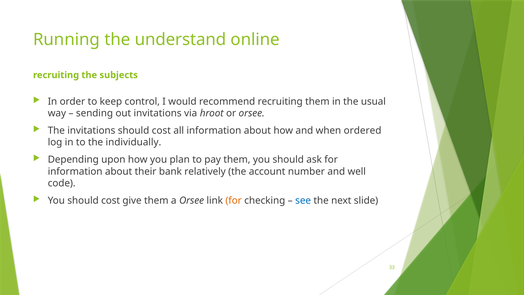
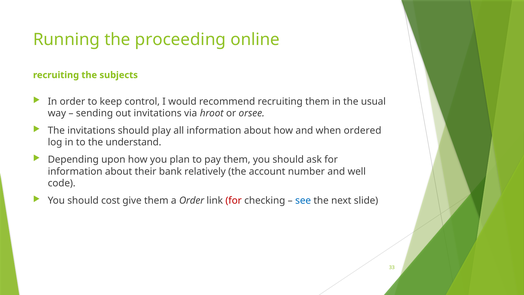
understand: understand -> proceeding (180, 40)
invitations should cost: cost -> play (161, 130)
individually: individually -> understand (134, 142)
a Orsee: Orsee -> Order (192, 200)
for colour: orange -> red (234, 200)
